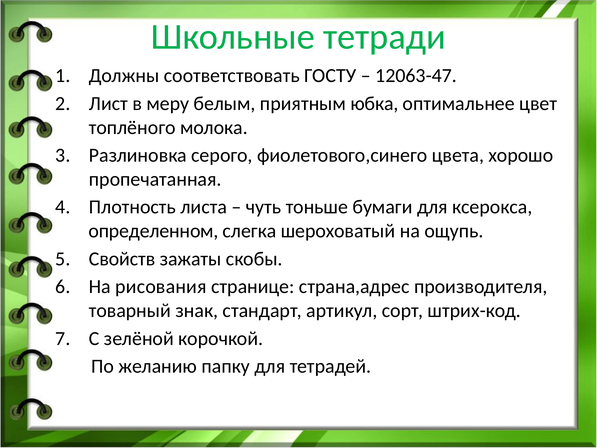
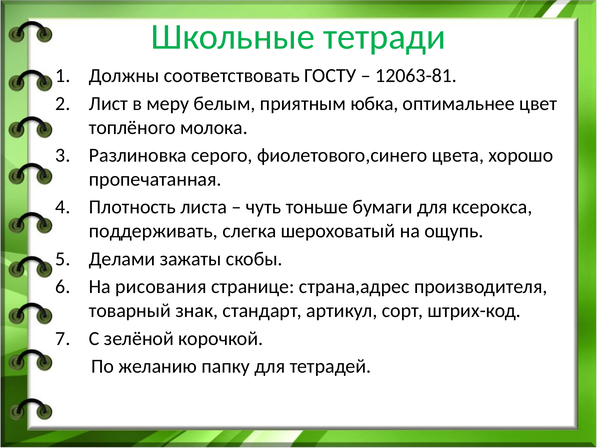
12063-47: 12063-47 -> 12063-81 (416, 76)
определенном: определенном -> поддерживать (153, 231)
Свойств: Свойств -> Делами (122, 259)
